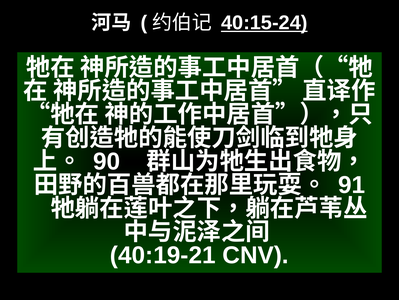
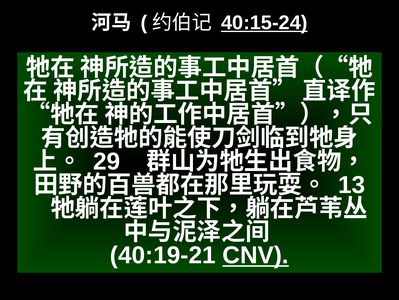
90: 90 -> 29 (107, 161)
91: 91 -> 13 (352, 185)
CNV underline: none -> present (256, 255)
